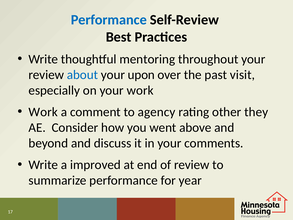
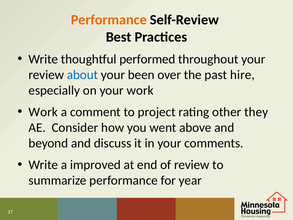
Performance colour: blue -> orange (109, 20)
mentoring: mentoring -> performed (147, 59)
upon: upon -> been (141, 75)
visit: visit -> hire (242, 75)
agency: agency -> project (157, 112)
